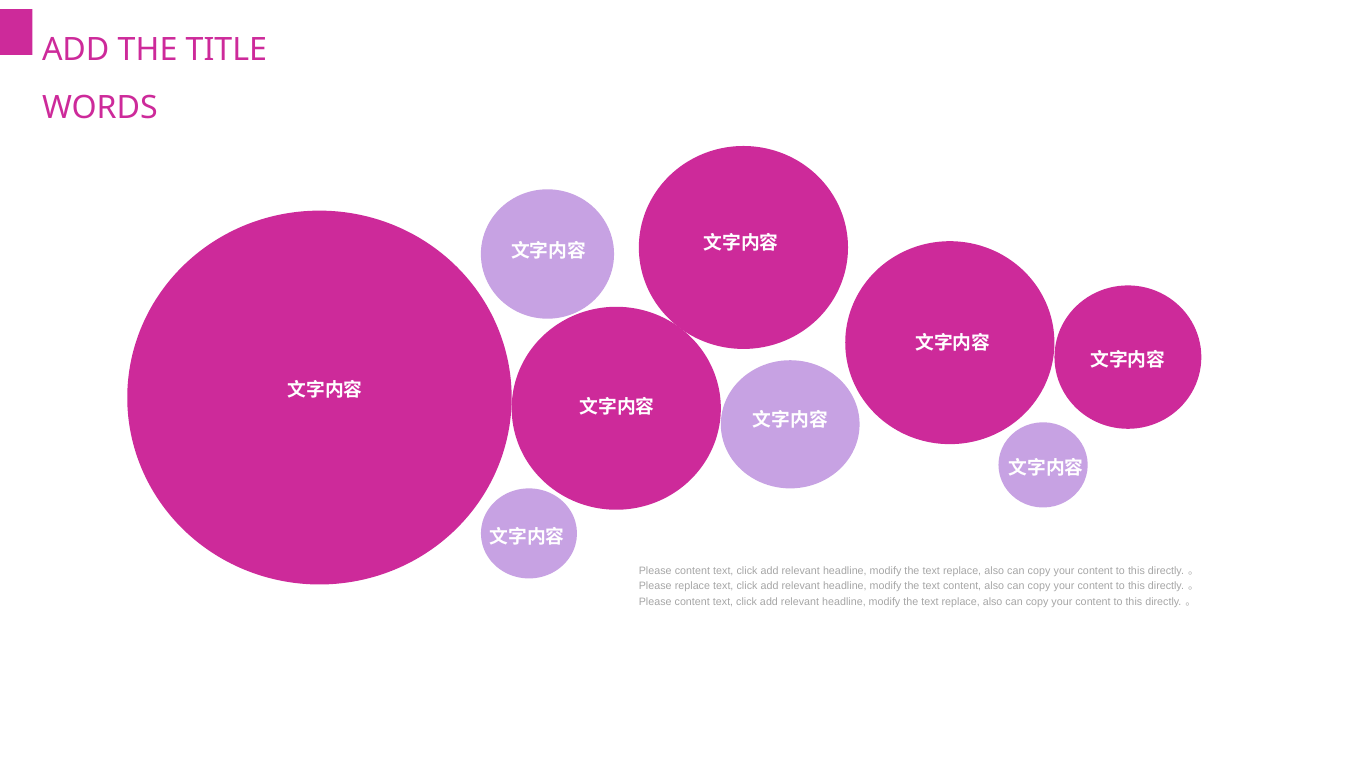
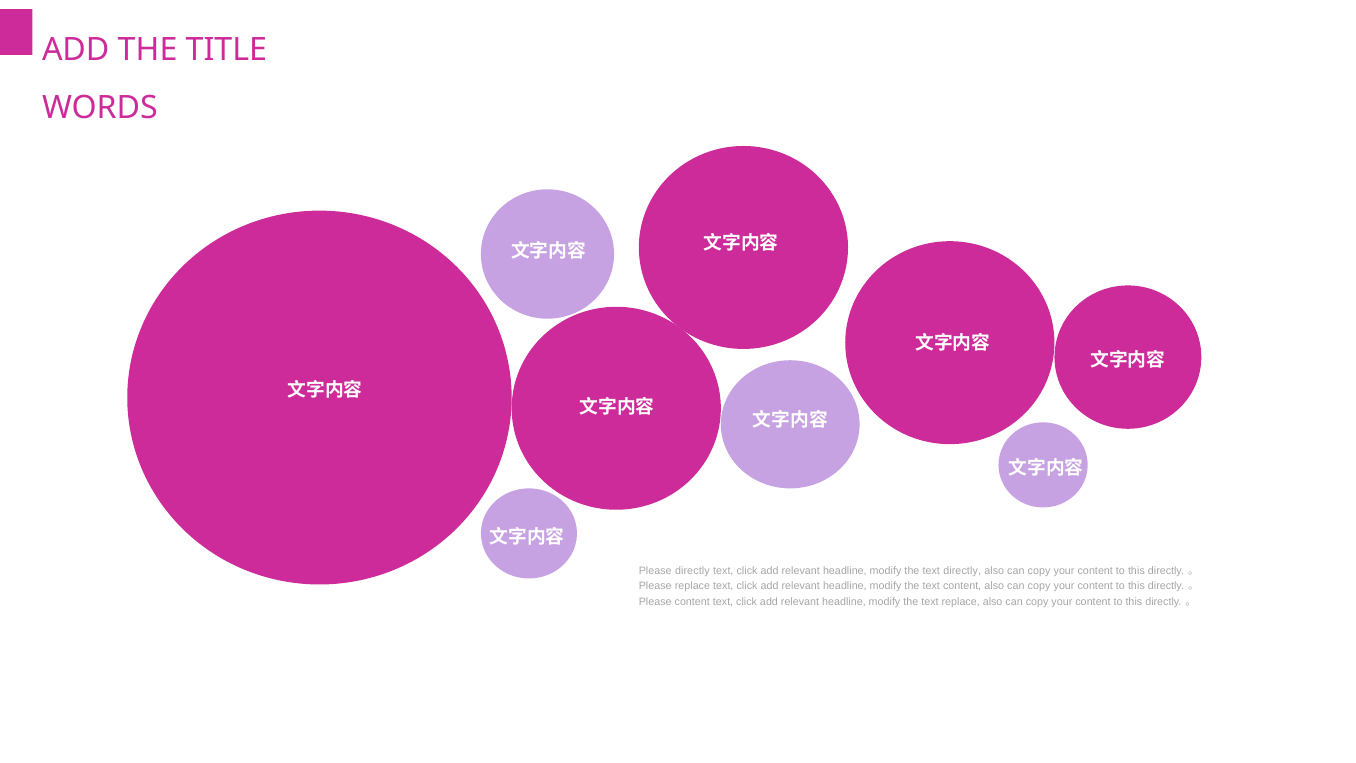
content: content -> directly (692, 571)
replace: replace -> directly (962, 571)
